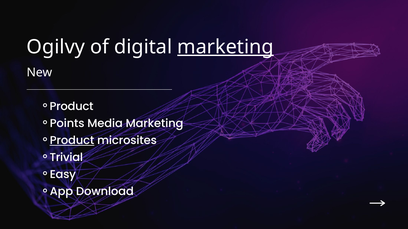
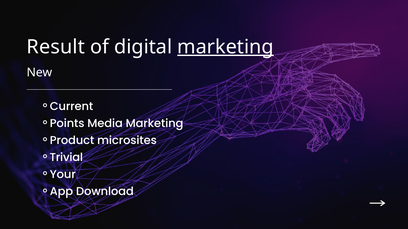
Ogilvy: Ogilvy -> Result (56, 47)
Product: Product -> Current (71, 107)
Product underline: present -> none (72, 141)
Easy: Easy -> Your (63, 175)
